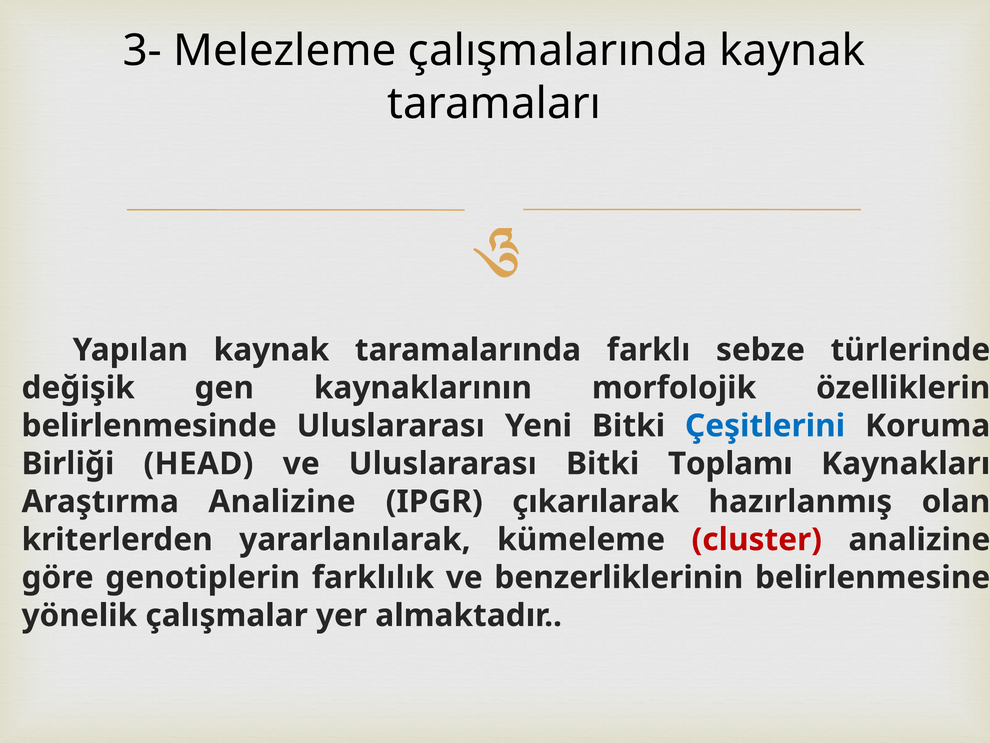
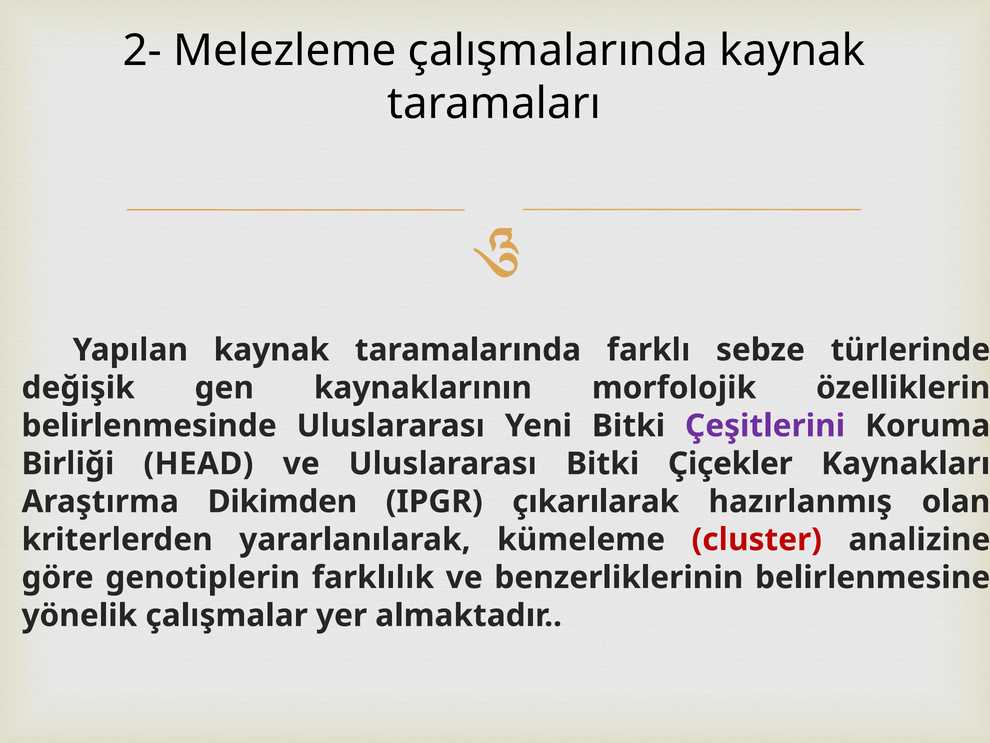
3-: 3- -> 2- (142, 51)
Çeşitlerini colour: blue -> purple (765, 426)
Toplamı: Toplamı -> Çiçekler (730, 463)
Araştırma Analizine: Analizine -> Dikimden (282, 501)
